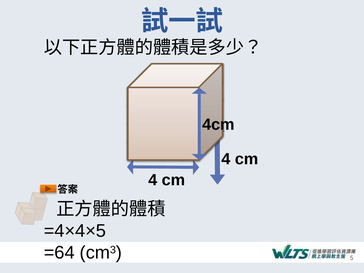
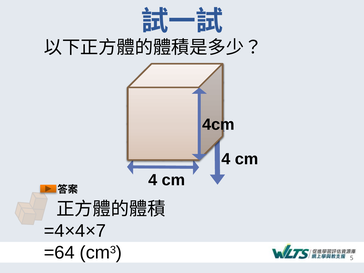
=4×4×5: =4×4×5 -> =4×4×7 (75, 231)
